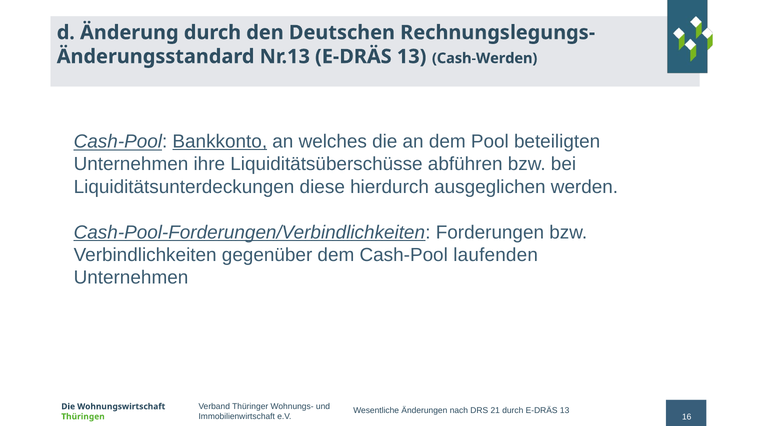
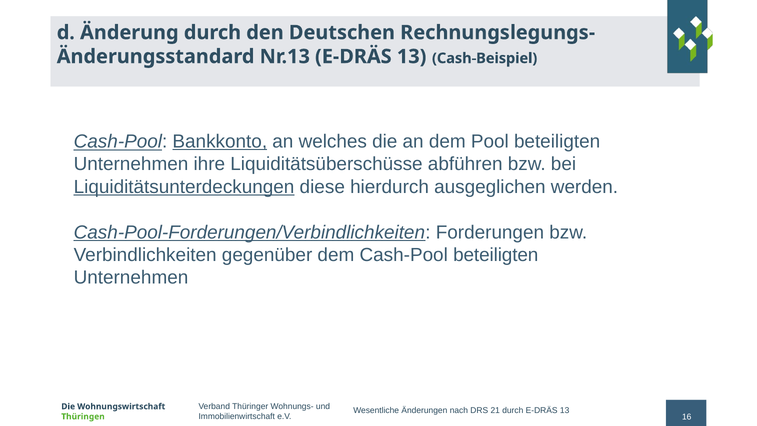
Cash-Werden: Cash-Werden -> Cash-Beispiel (485, 58)
Liquiditätsunterdeckungen underline: none -> present (184, 187)
Cash-Pool laufenden: laufenden -> beteiligten (496, 255)
